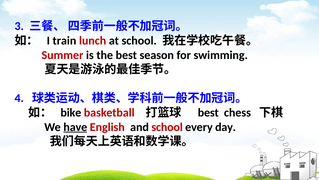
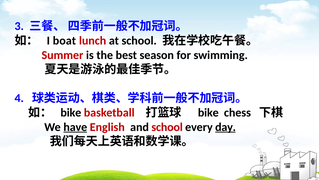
train: train -> boat (64, 41)
best: best -> bike (208, 112)
day underline: none -> present (226, 127)
